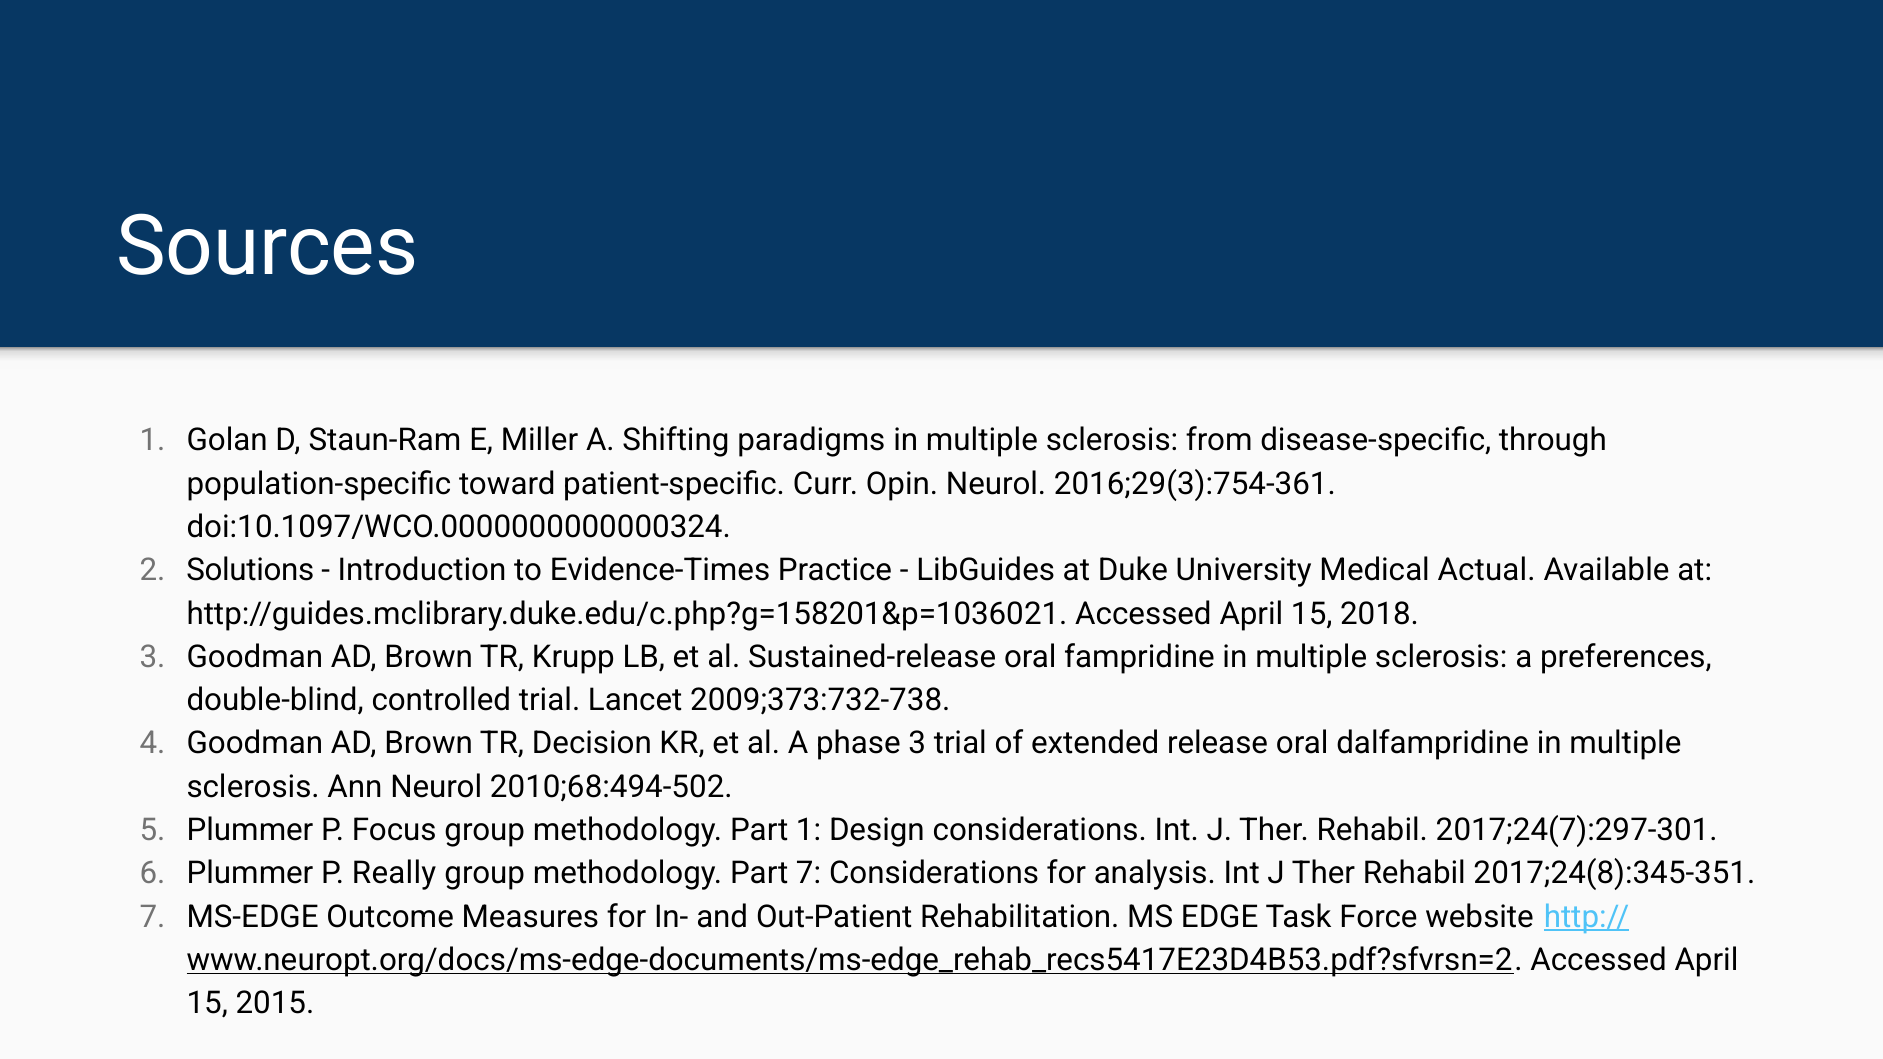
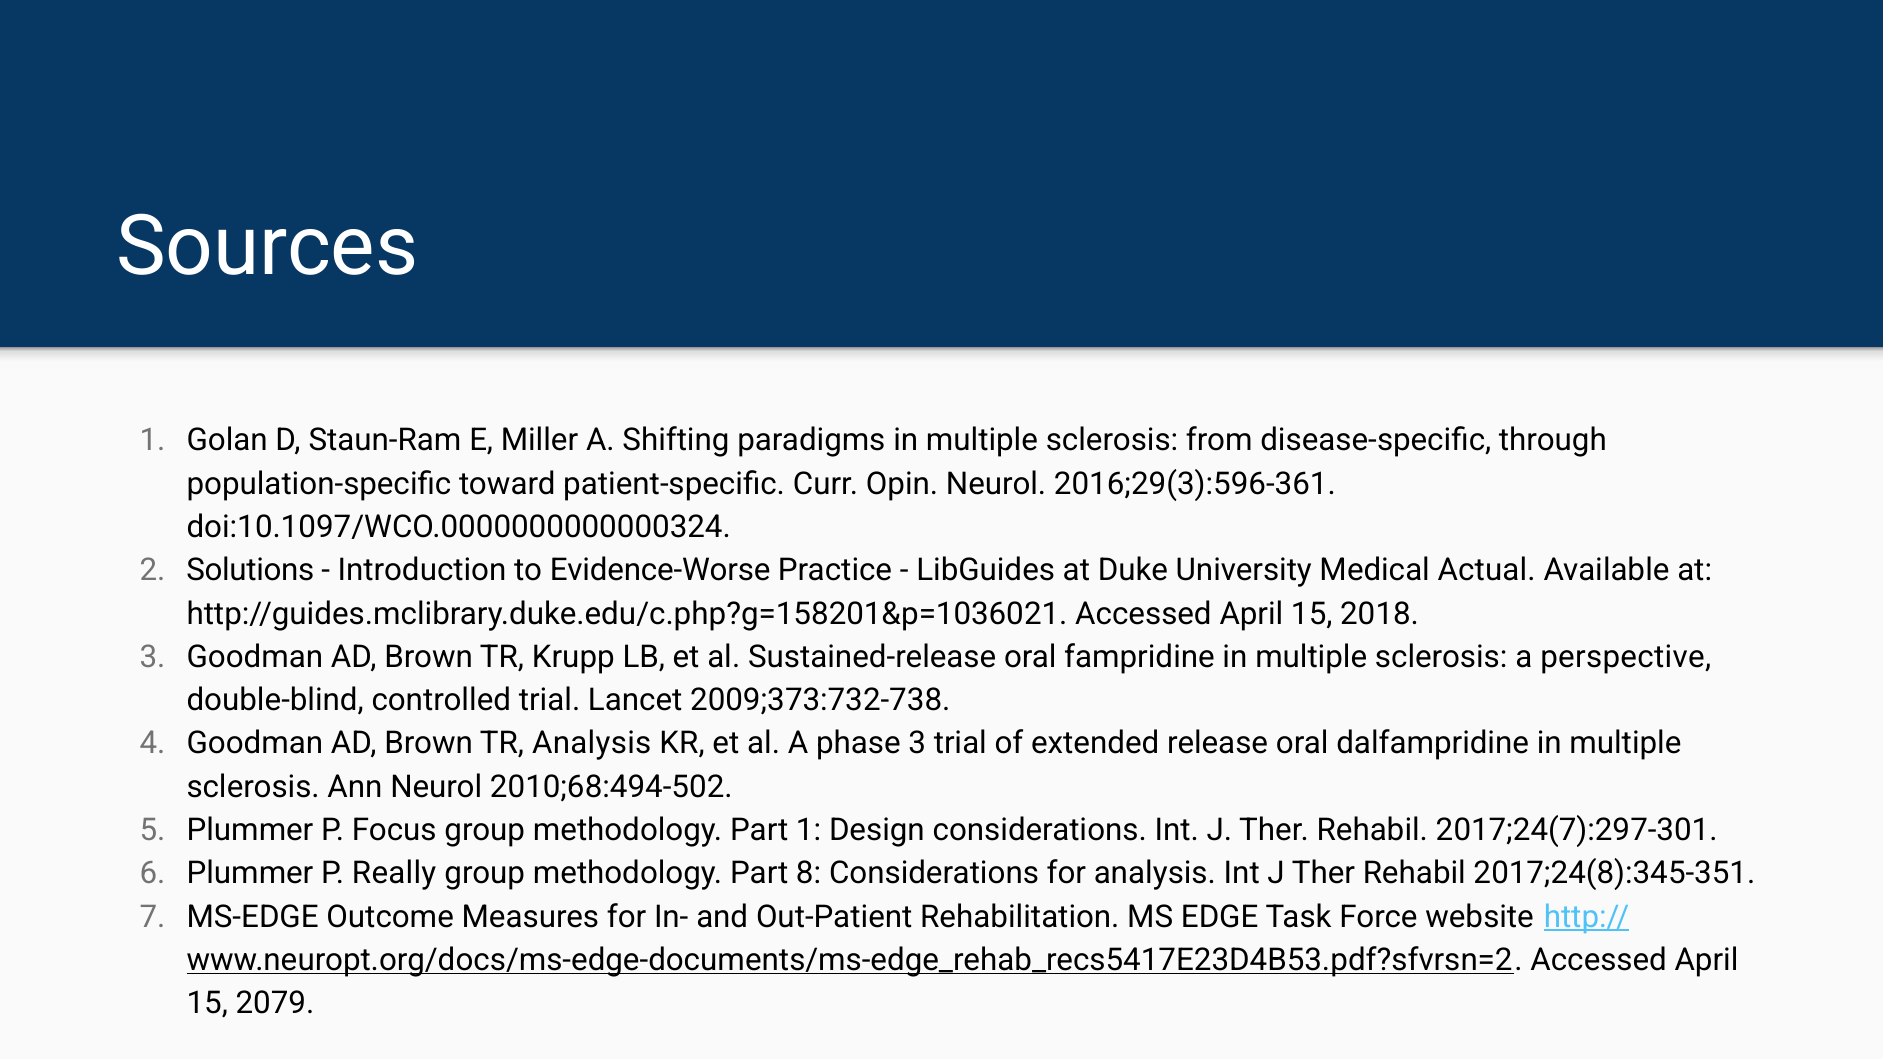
2016;29(3):754-361: 2016;29(3):754-361 -> 2016;29(3):596-361 (1195, 484)
Evidence-Times: Evidence-Times -> Evidence-Worse (660, 571)
preferences: preferences -> perspective (1626, 657)
TR Decision: Decision -> Analysis (592, 744)
Part 7: 7 -> 8 (809, 874)
2015: 2015 -> 2079 (275, 1004)
